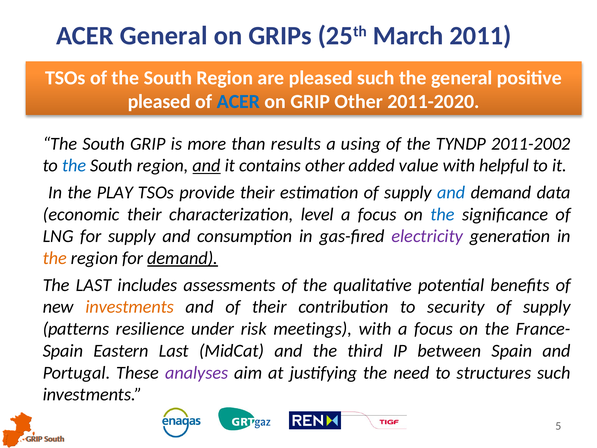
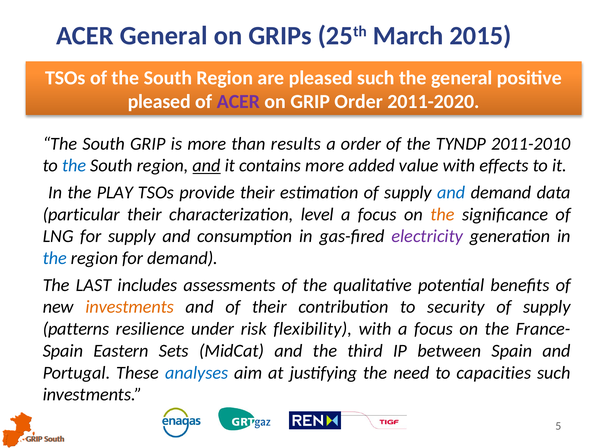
2011: 2011 -> 2015 (480, 36)
ACER colour: blue -> purple (238, 102)
GRIP Other: Other -> Order (359, 102)
a using: using -> order (361, 144)
2011-2002: 2011-2002 -> 2011-2010 (531, 144)
contains other: other -> more (325, 166)
helpful: helpful -> effects (504, 166)
economic: economic -> particular (81, 214)
the colour: blue -> orange (442, 214)
the colour: orange -> blue (55, 258)
demand underline: present -> none (183, 258)
meetings: meetings -> flexibility (313, 329)
Eastern Last: Last -> Sets (174, 351)
analyses colour: purple -> blue (197, 372)
structures: structures -> capacities (494, 372)
